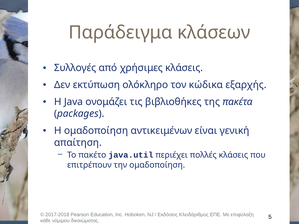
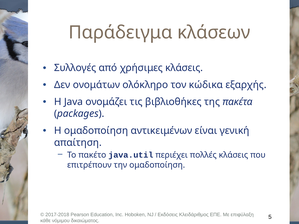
εκτύπωση: εκτύπωση -> ονομάτων (96, 85)
